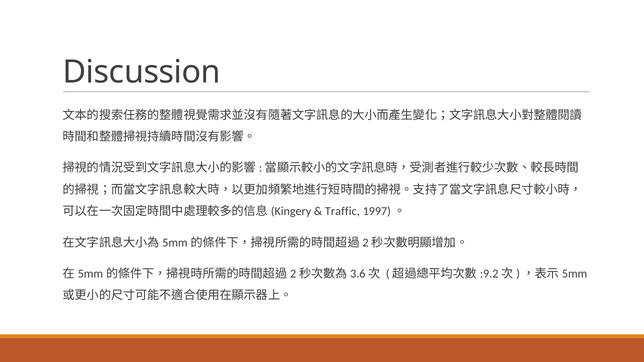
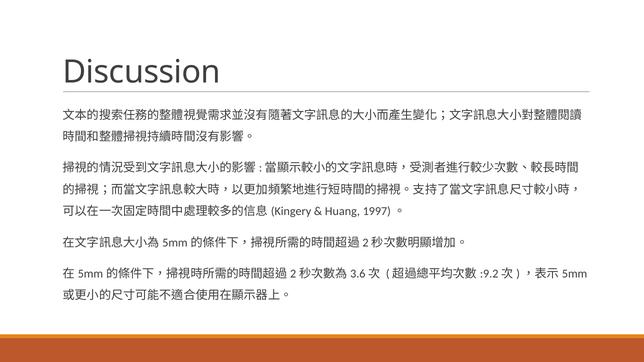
Traffic: Traffic -> Huang (342, 212)
